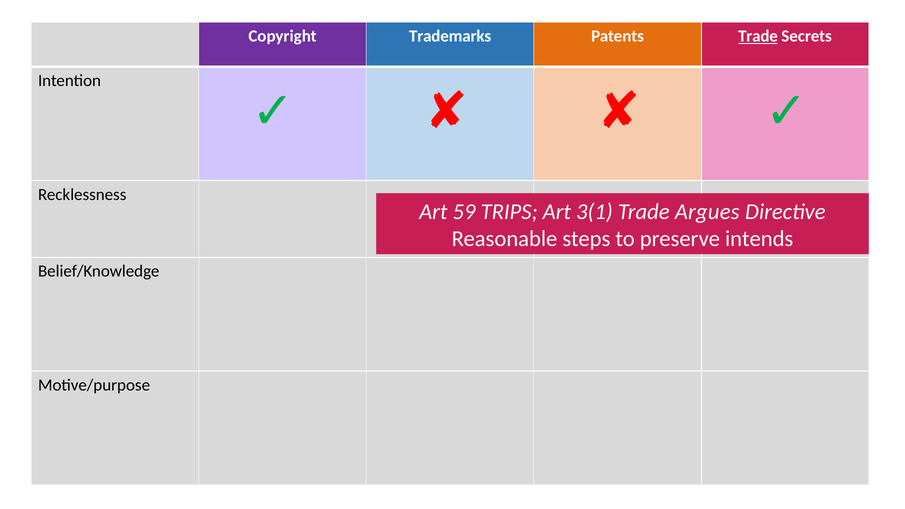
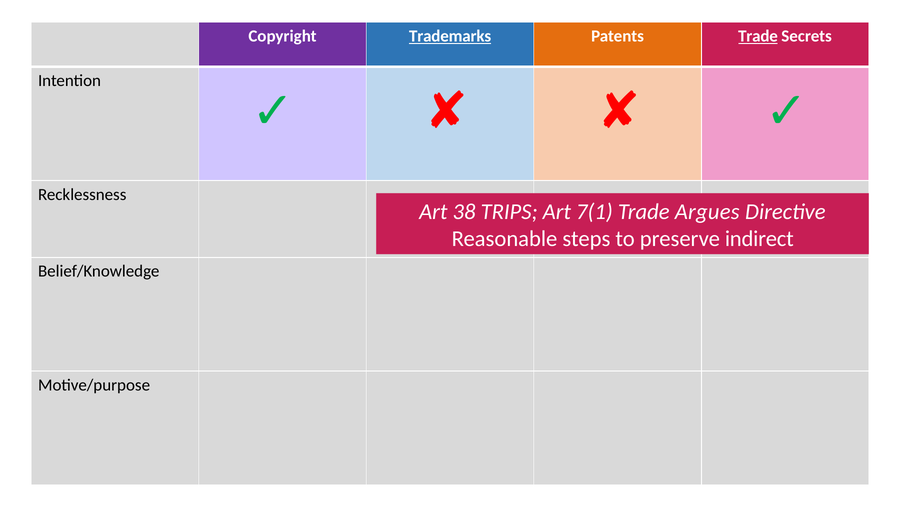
Trademarks underline: none -> present (450, 36)
59: 59 -> 38 (464, 212)
3(1: 3(1 -> 7(1 (594, 212)
intends: intends -> indirect (759, 239)
